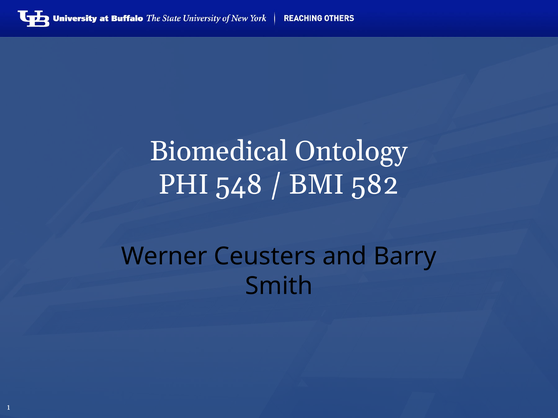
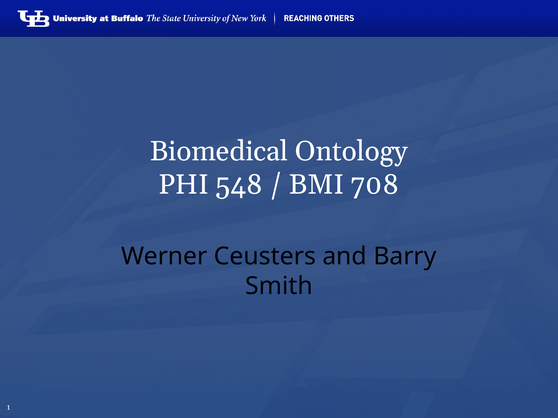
582: 582 -> 708 (375, 185)
